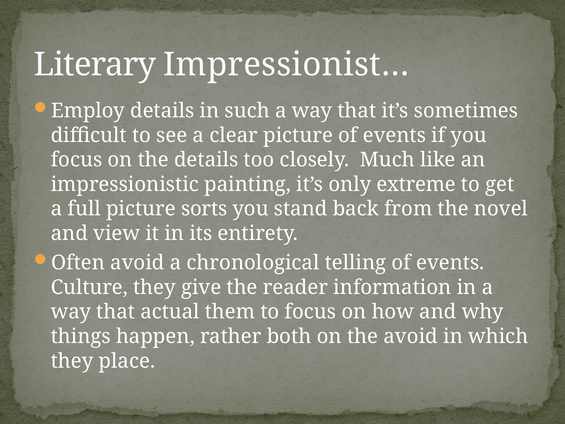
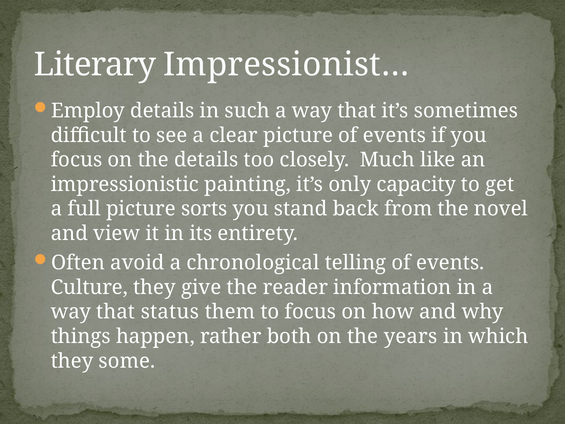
extreme: extreme -> capacity (416, 184)
actual: actual -> status (170, 312)
the avoid: avoid -> years (411, 336)
place: place -> some (127, 361)
